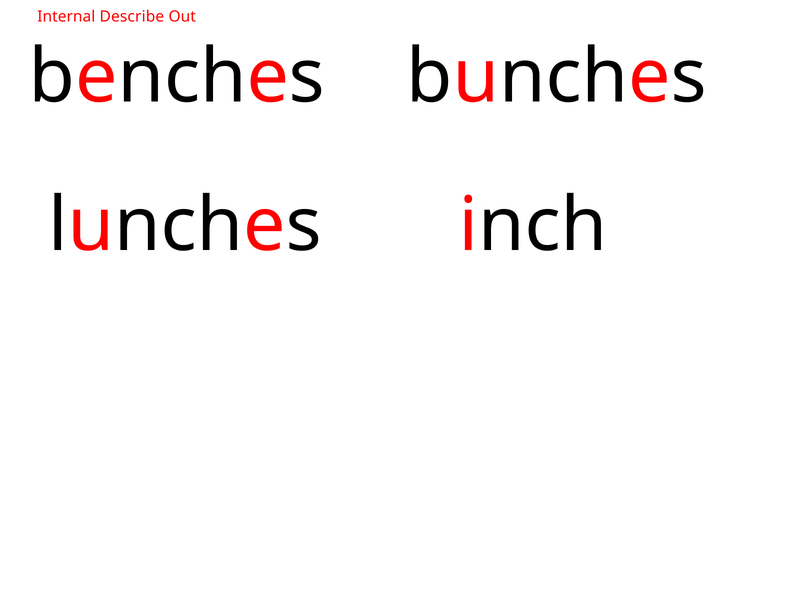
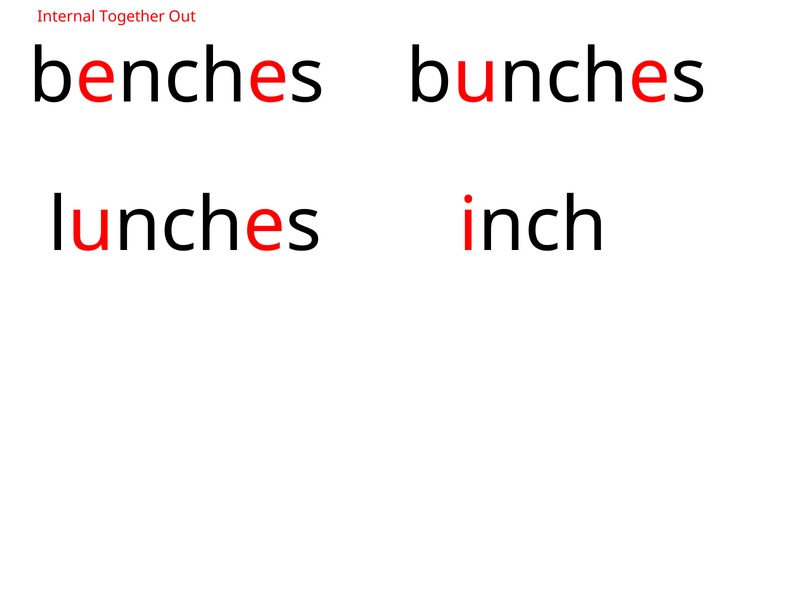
Describe: Describe -> Together (132, 17)
